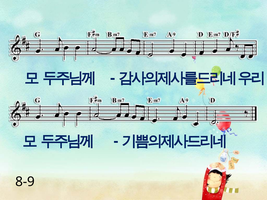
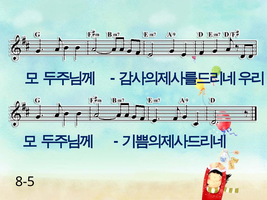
8-9: 8-9 -> 8-5 (25, 182)
